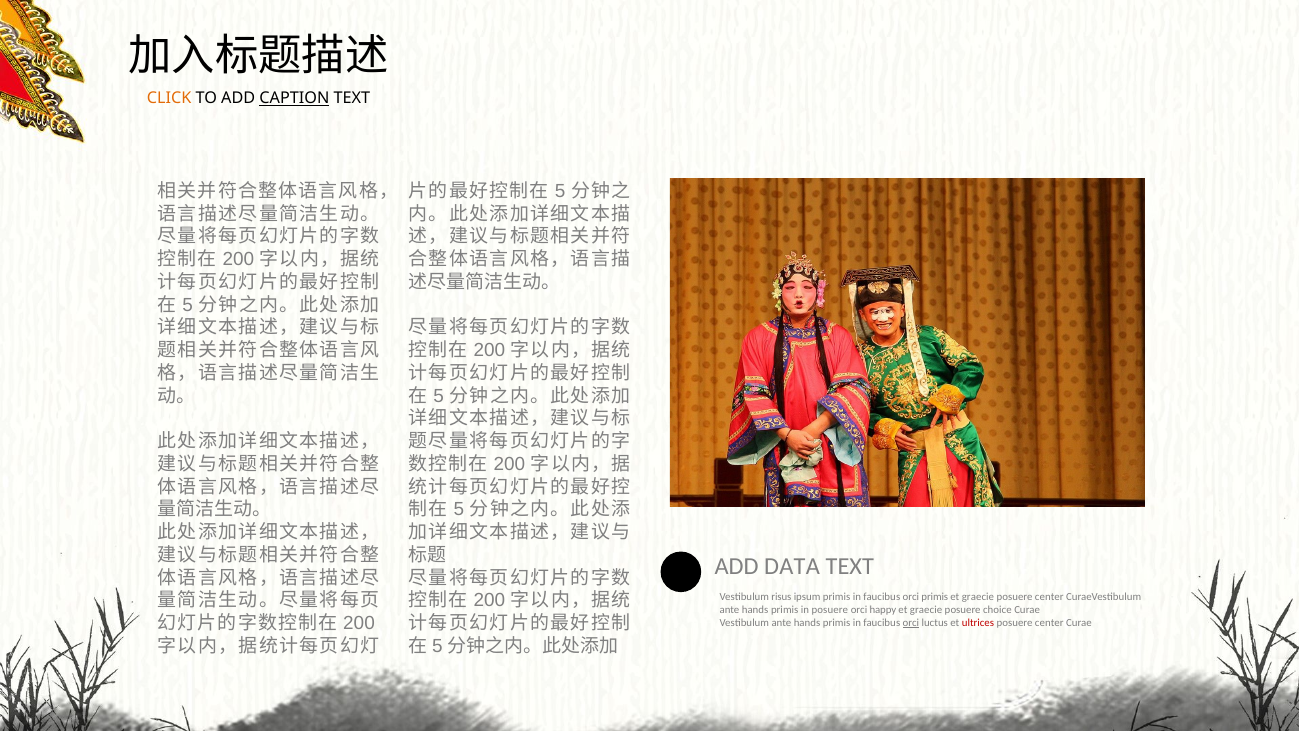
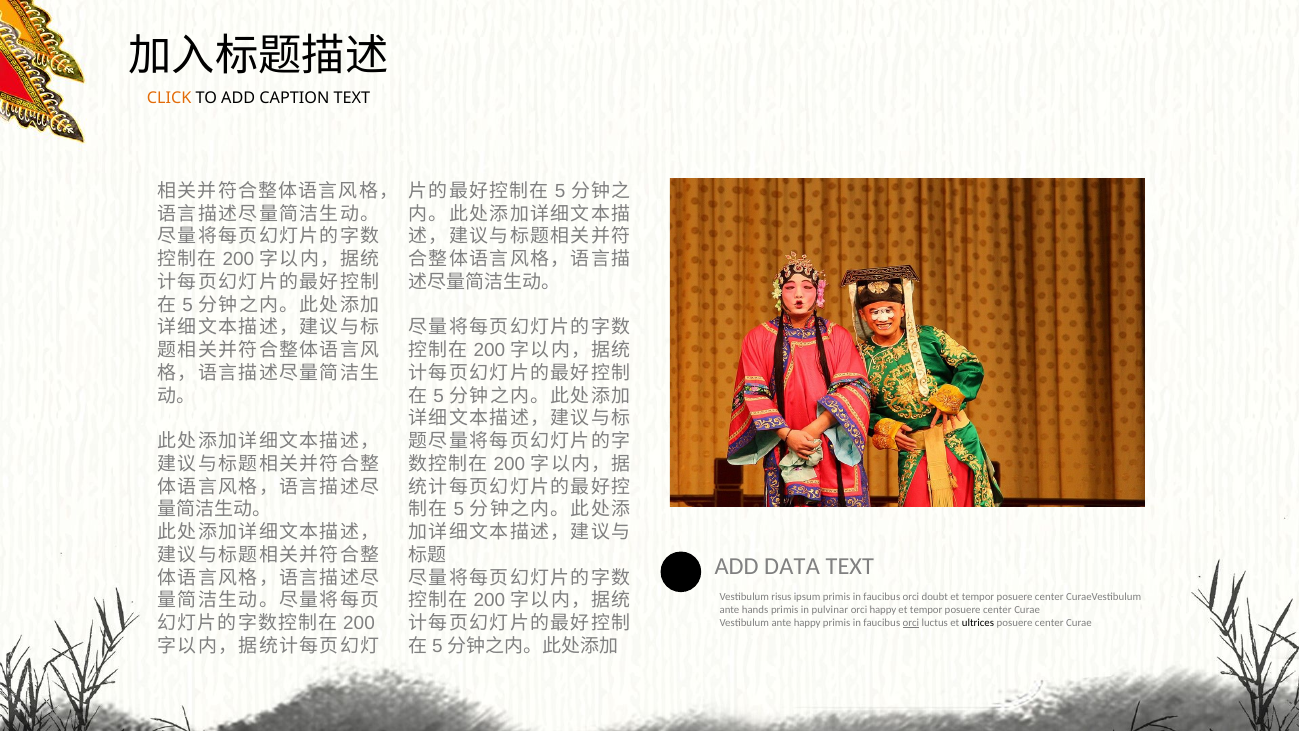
CAPTION underline: present -> none (294, 98)
orci primis: primis -> doubt (935, 597)
graecie: graecie -> tempor (978, 597)
in posuere: posuere -> pulvinar (830, 610)
graecie: graecie -> tempor (926, 610)
choice: choice -> center (997, 610)
Vestibulum ante hands: hands -> happy (807, 623)
ultrices colour: red -> black (978, 623)
